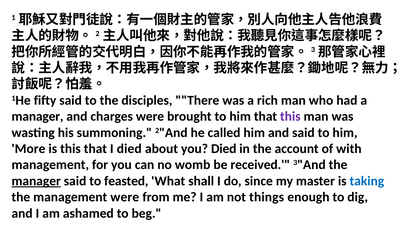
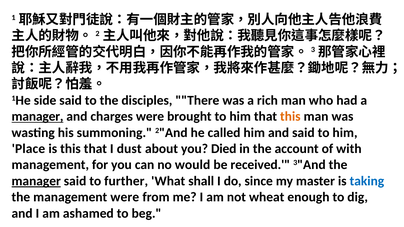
fifty: fifty -> side (45, 100)
manager underline: none -> present (37, 117)
this colour: purple -> orange (290, 117)
More: More -> Place (28, 149)
I died: died -> dust (129, 149)
womb: womb -> would (193, 165)
feasted: feasted -> further (126, 181)
things: things -> wheat (267, 197)
